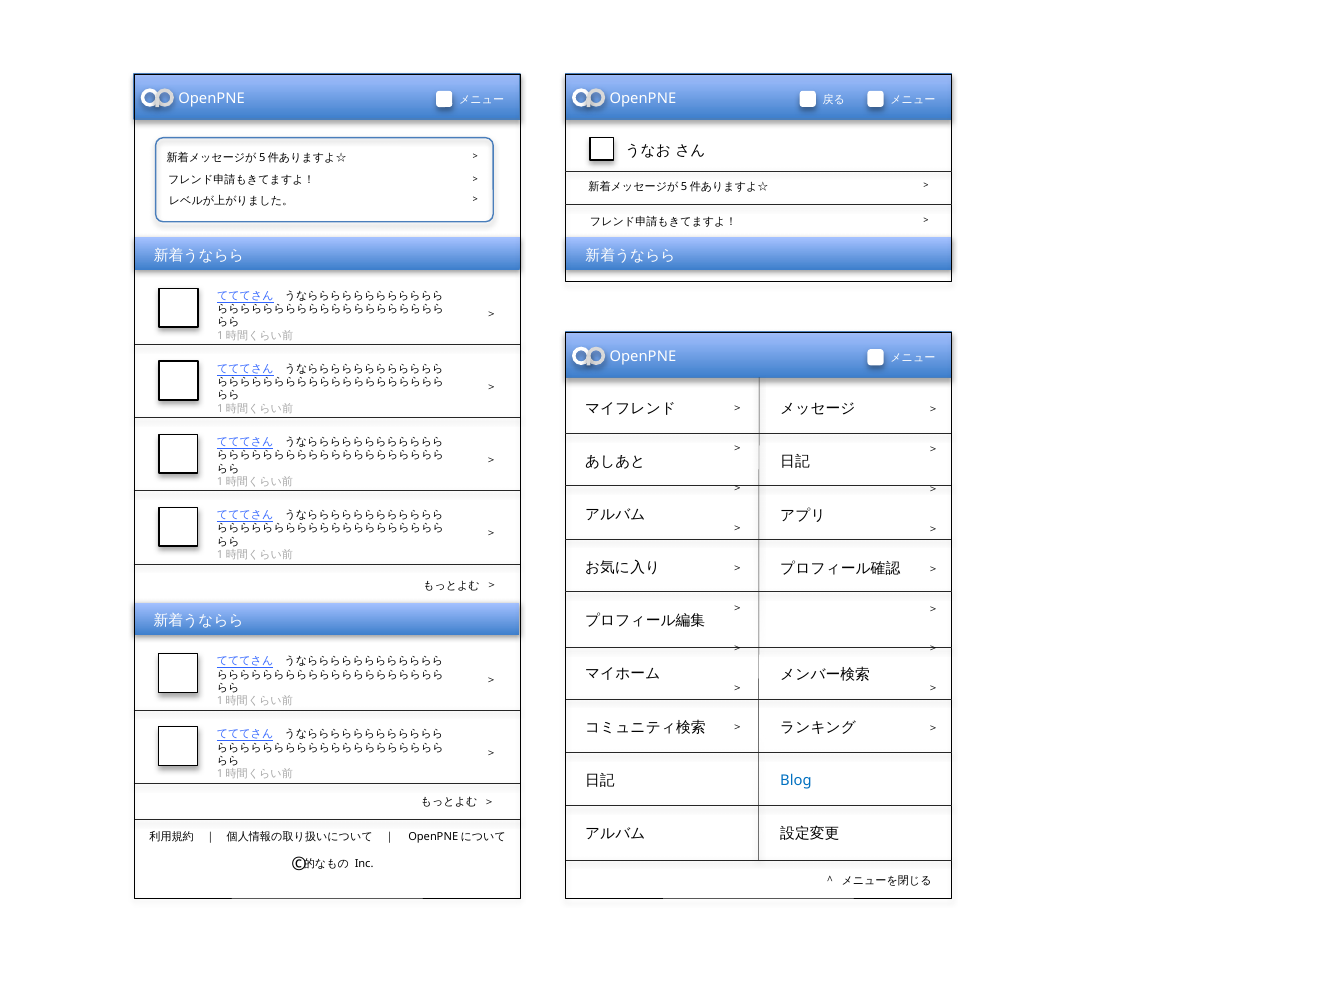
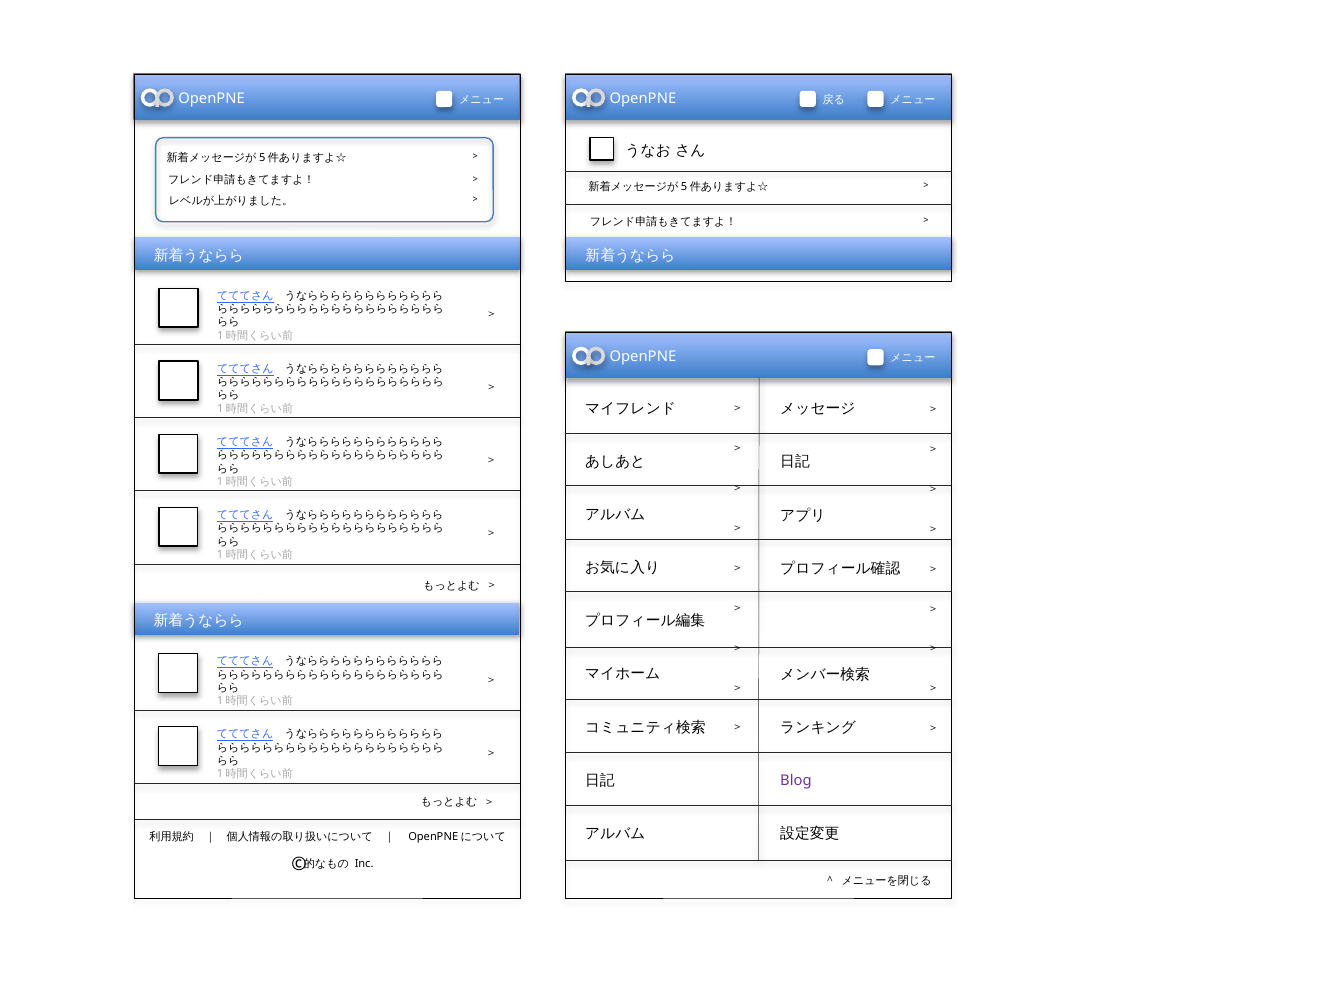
Blog colour: blue -> purple (796, 780)
